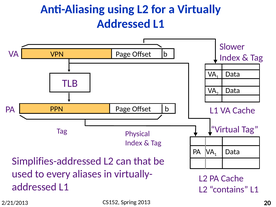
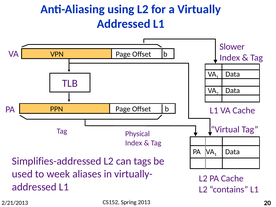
that: that -> tags (142, 161)
every: every -> week (58, 174)
